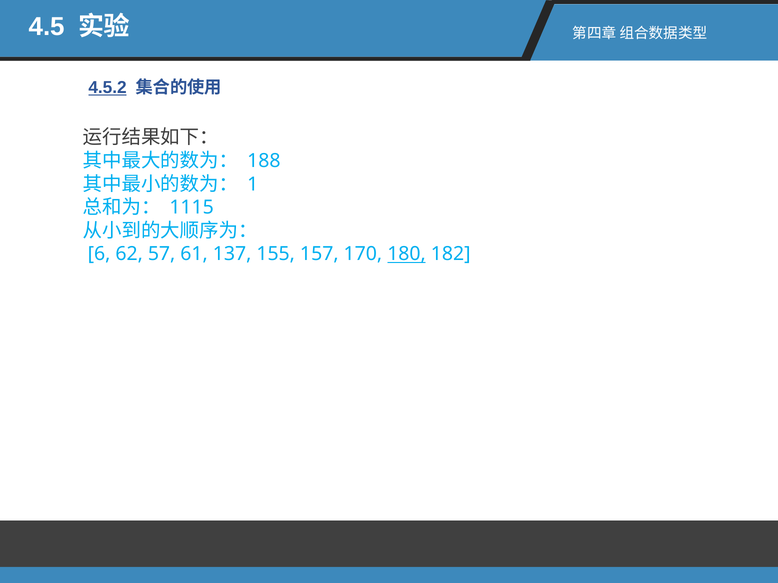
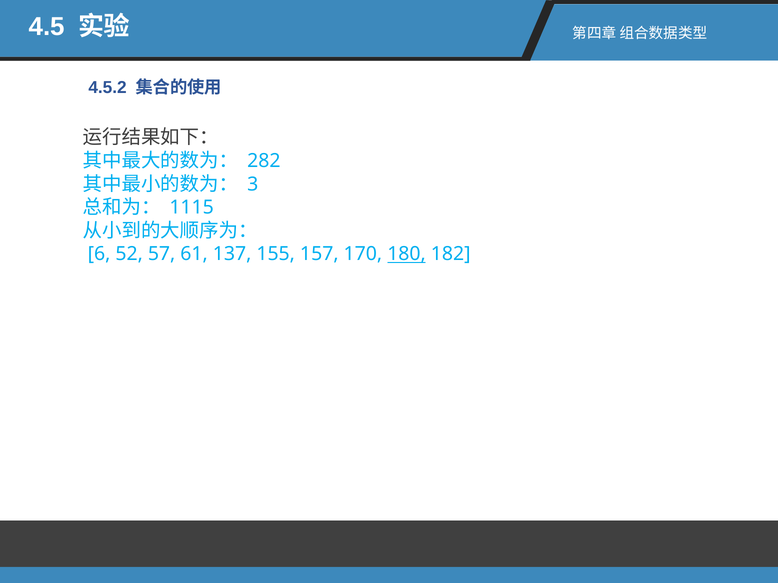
4.5.2 underline: present -> none (108, 88)
188: 188 -> 282 (264, 161)
1: 1 -> 3 (253, 184)
62: 62 -> 52 (129, 254)
